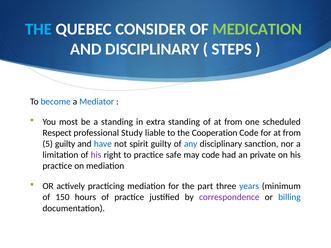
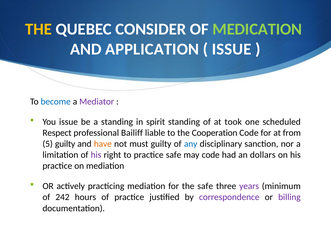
THE colour: light blue -> yellow (38, 29)
AND DISCIPLINARY: DISCIPLINARY -> APPLICATION (152, 49)
STEPS: STEPS -> ISSUE (232, 49)
Mediator colour: blue -> purple (97, 102)
You most: most -> issue (68, 122)
extra: extra -> spirit (156, 122)
of at from: from -> took (233, 122)
Study: Study -> Bailiff (132, 133)
have colour: blue -> orange (103, 144)
spirit: spirit -> must (139, 144)
private: private -> dollars (263, 155)
the part: part -> safe (205, 186)
years colour: blue -> purple (249, 186)
150: 150 -> 242 (62, 197)
billing colour: blue -> purple (289, 197)
